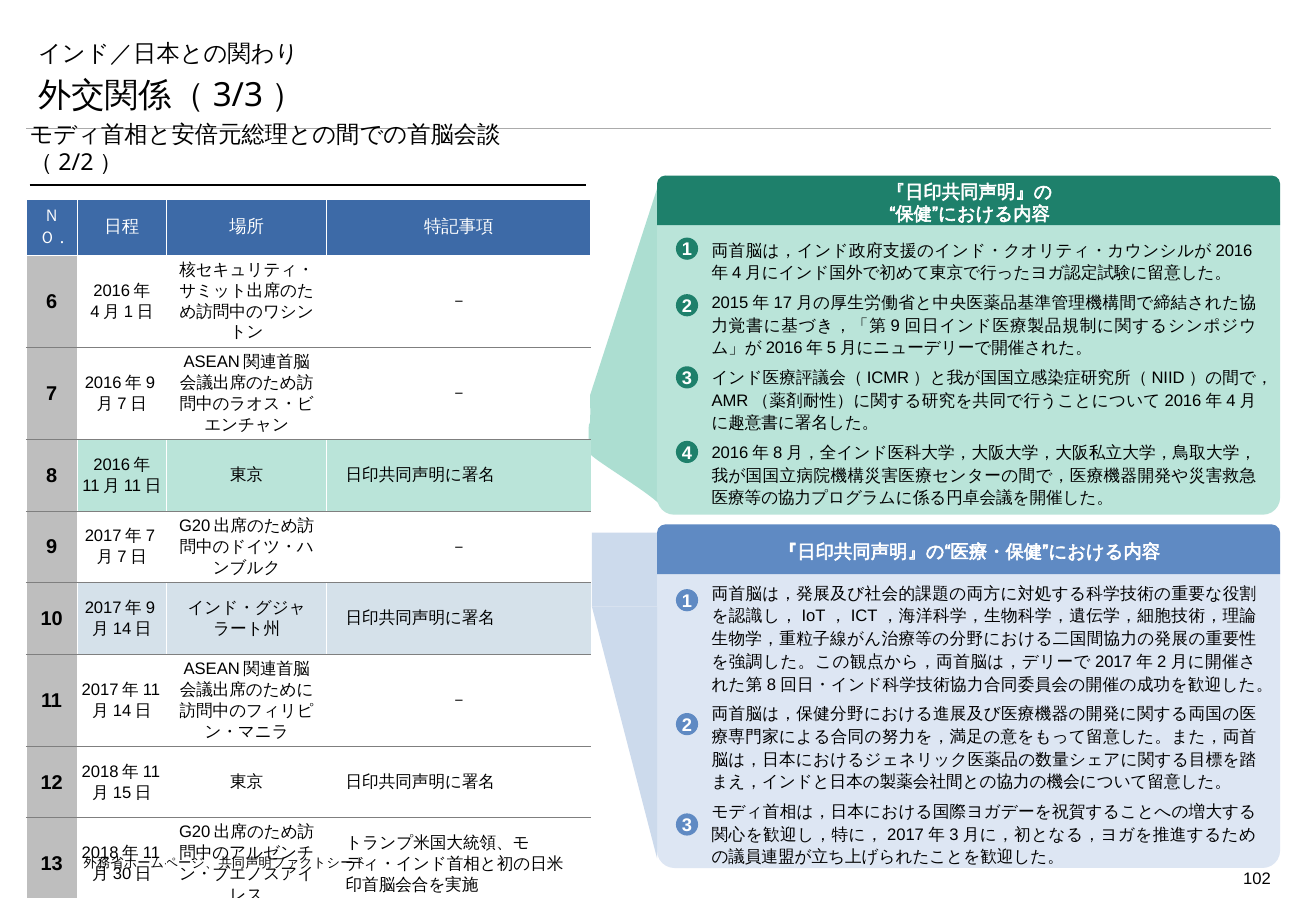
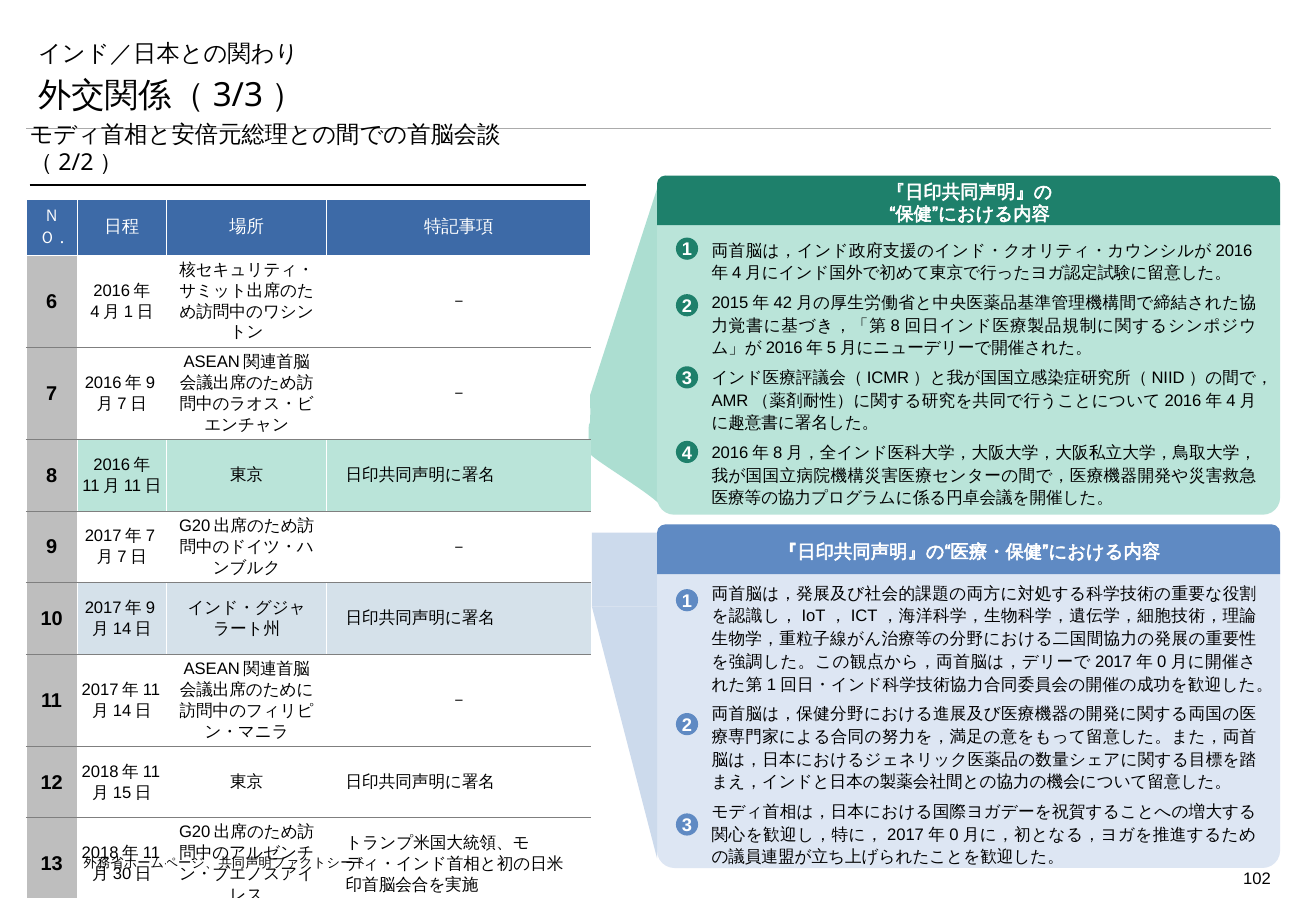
17: 17 -> 42 (783, 303)
9: 9 -> 8 (895, 326)
2: 2 -> 0 (1162, 662)
8: 8 -> 1 (771, 685)
3: 3 -> 0 (954, 835)
